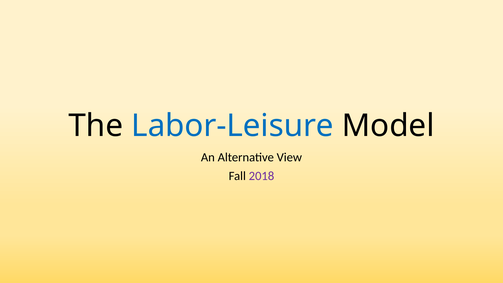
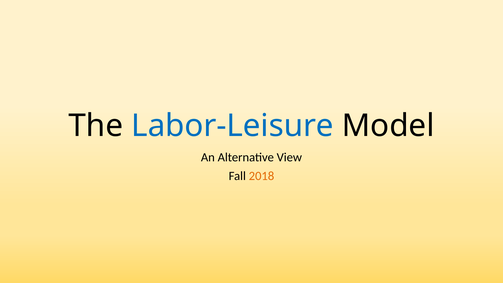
2018 colour: purple -> orange (261, 176)
